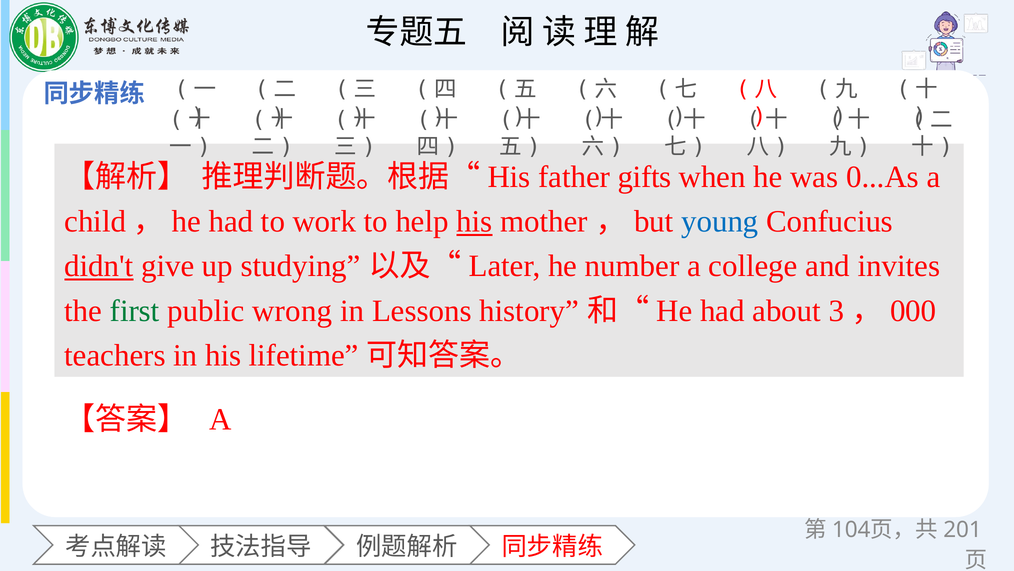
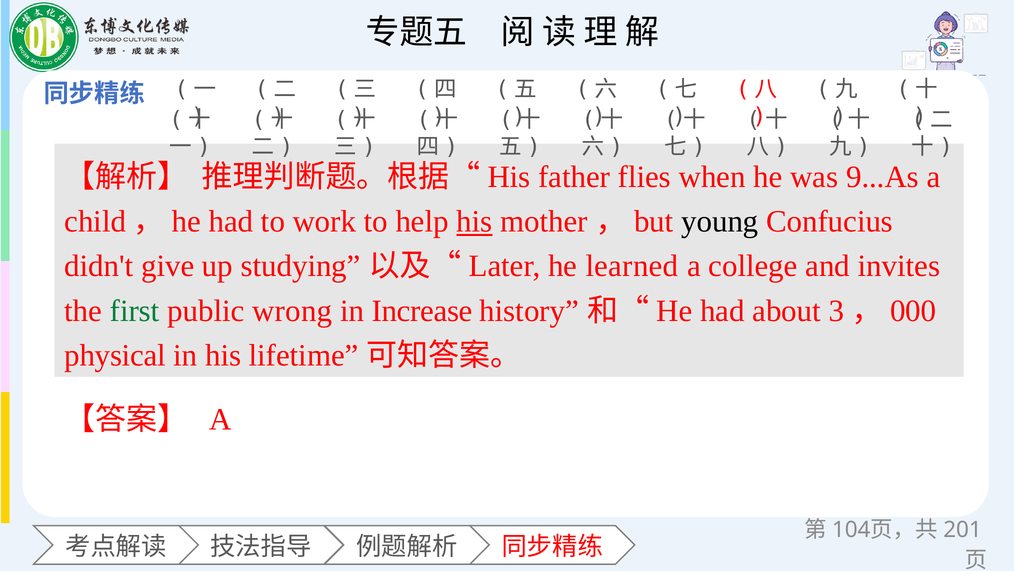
gifts: gifts -> flies (644, 177)
0...As: 0...As -> 9...As (883, 177)
young colour: blue -> black (720, 221)
didn't underline: present -> none (99, 266)
number: number -> learned (632, 266)
Lessons: Lessons -> Increase (422, 310)
teachers: teachers -> physical (115, 355)
